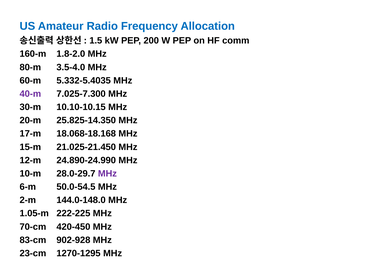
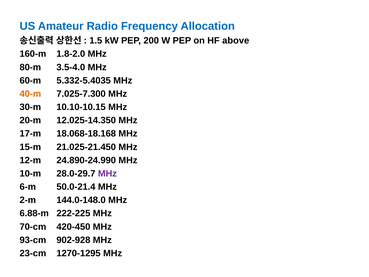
comm: comm -> above (236, 41)
40-m colour: purple -> orange (30, 94)
25.825-14.350: 25.825-14.350 -> 12.025-14.350 (86, 120)
50.0-54.5: 50.0-54.5 -> 50.0-21.4 (76, 187)
1.05-m: 1.05-m -> 6.88-m (34, 213)
83-cm: 83-cm -> 93-cm (33, 240)
